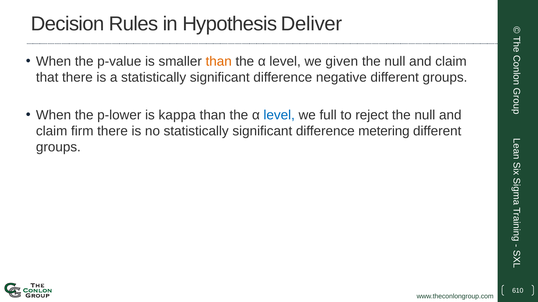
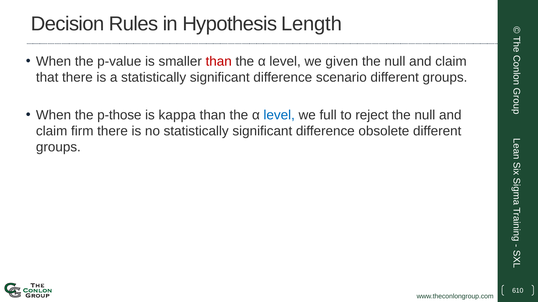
Deliver: Deliver -> Length (312, 24)
than colour: orange -> red (219, 61)
negative: negative -> scenario (341, 78)
p-lower: p-lower -> p-those (119, 115)
metering: metering -> obsolete (384, 131)
